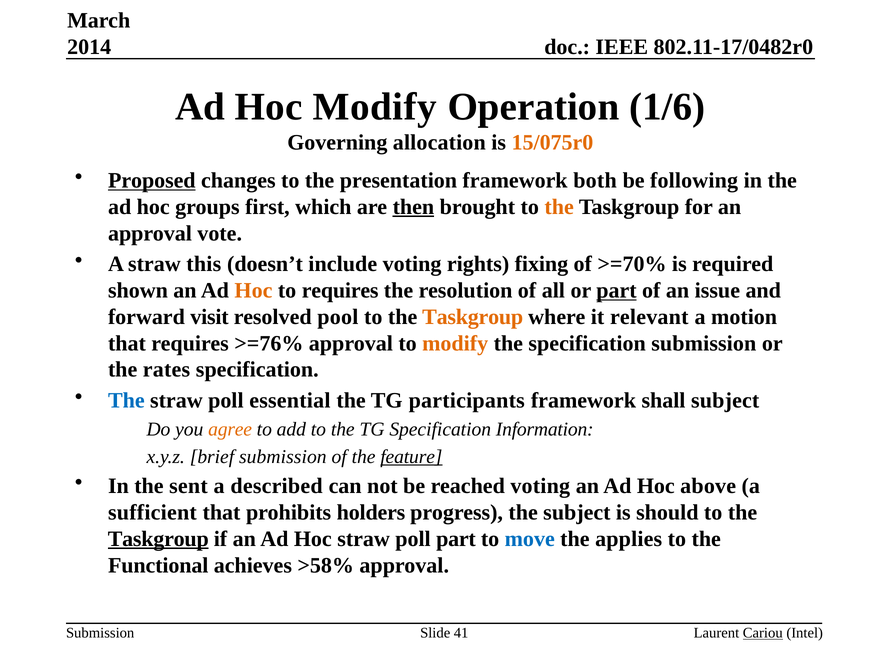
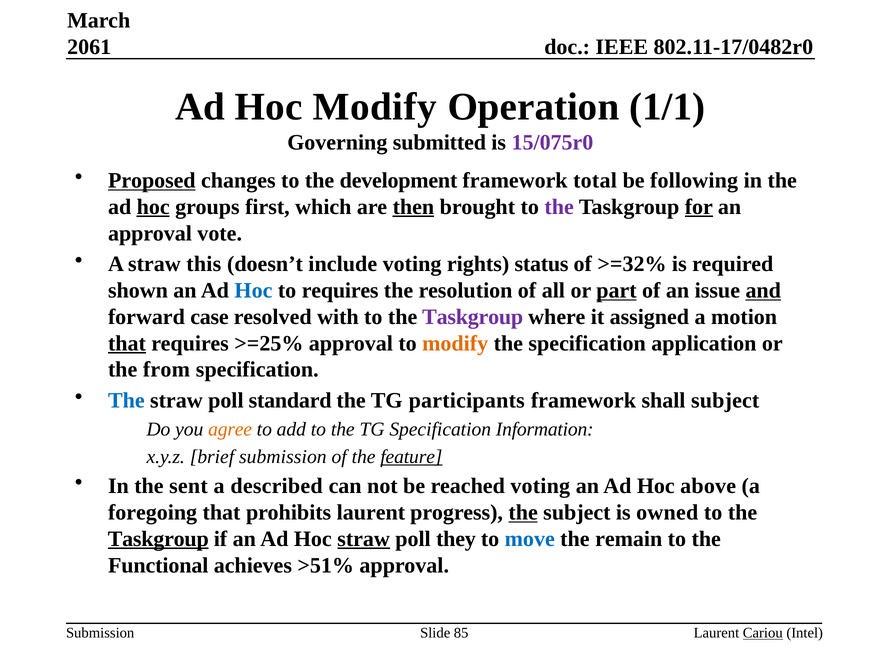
2014: 2014 -> 2061 (89, 47)
1/6: 1/6 -> 1/1 (667, 107)
allocation: allocation -> submitted (439, 142)
15/075r0 colour: orange -> purple (552, 142)
presentation: presentation -> development (399, 181)
both: both -> total (595, 181)
hoc underline: none -> present (153, 207)
the colour: orange -> purple (559, 207)
for underline: none -> present (699, 207)
fixing: fixing -> status (542, 264)
>=70%: >=70% -> >=32% (632, 264)
Hoc colour: orange -> blue (253, 291)
and underline: none -> present (763, 291)
visit: visit -> case (209, 317)
pool: pool -> with (338, 317)
Taskgroup colour: orange -> purple (473, 317)
relevant: relevant -> assigned (649, 317)
that underline: none -> present (127, 344)
>=76%: >=76% -> >=25% (269, 344)
specification submission: submission -> application (704, 344)
rates: rates -> from (166, 370)
essential: essential -> standard (290, 401)
sufficient: sufficient -> foregoing (153, 513)
prohibits holders: holders -> laurent (371, 513)
the underline: none -> present (523, 513)
should: should -> owned (667, 513)
straw underline: none -> present (364, 539)
poll part: part -> they (456, 539)
applies: applies -> remain (629, 539)
>58%: >58% -> >51% (326, 566)
41: 41 -> 85 (461, 634)
